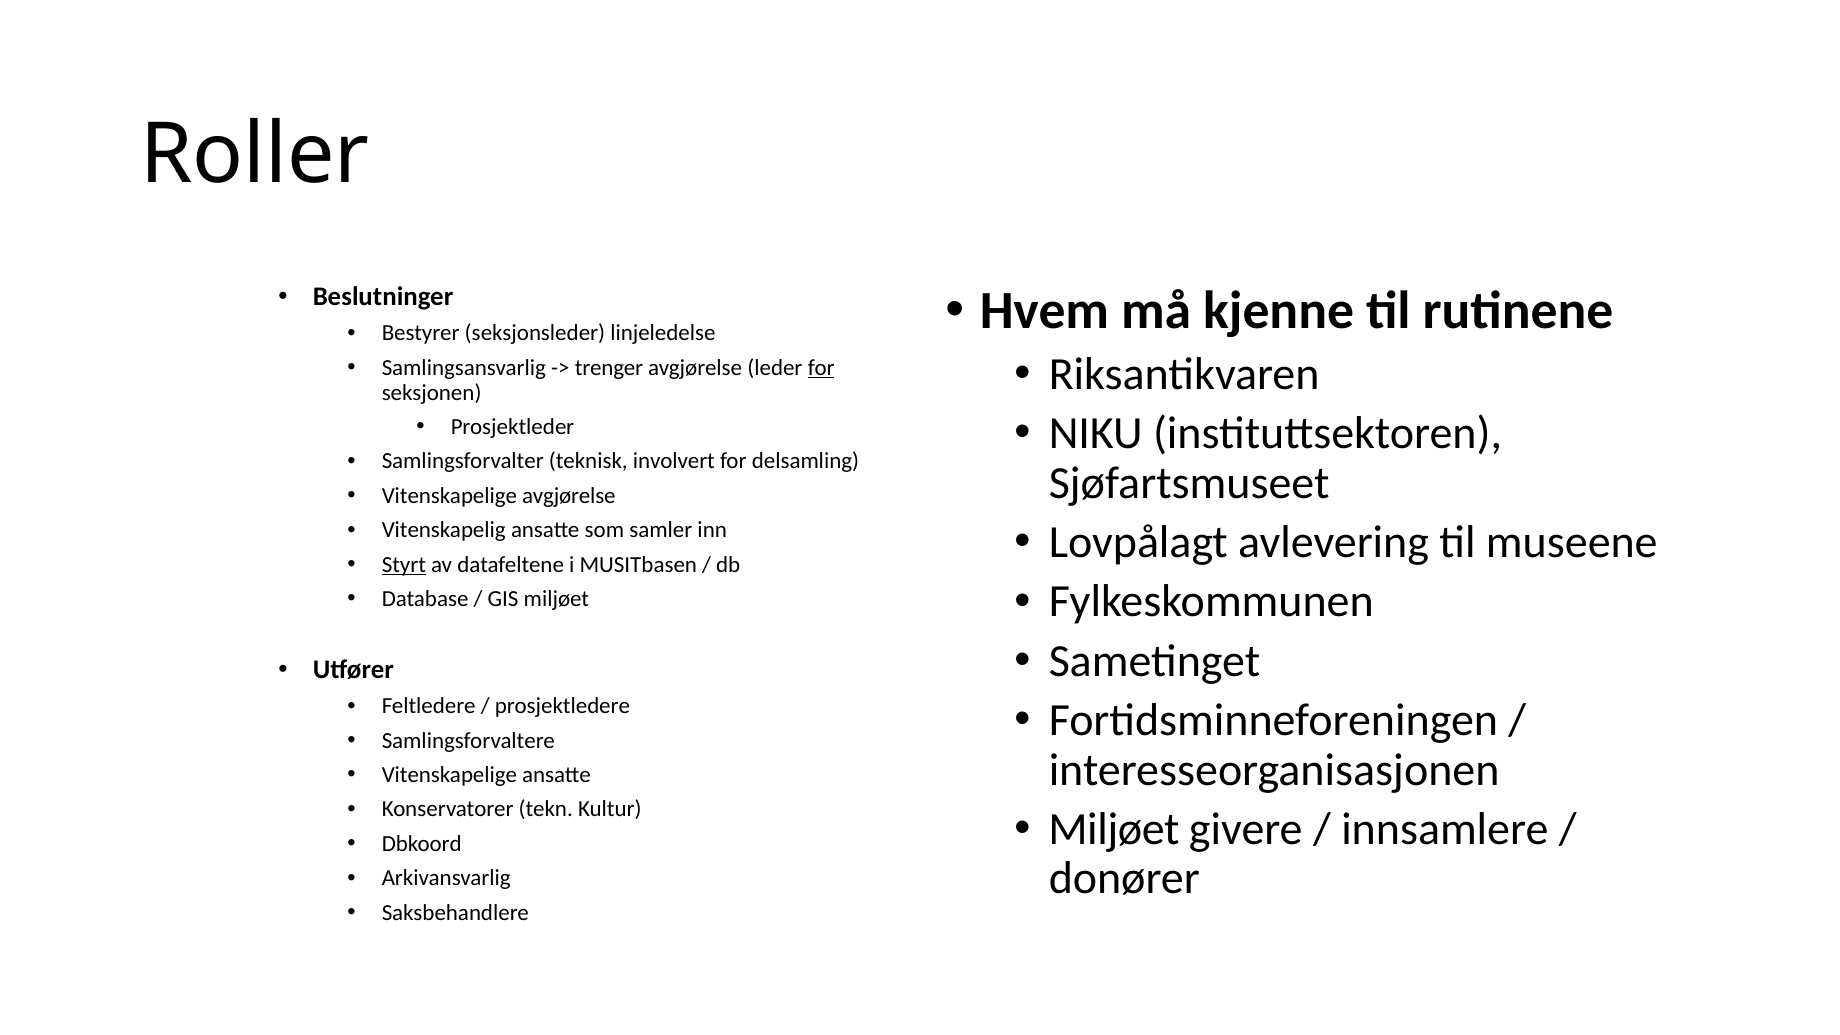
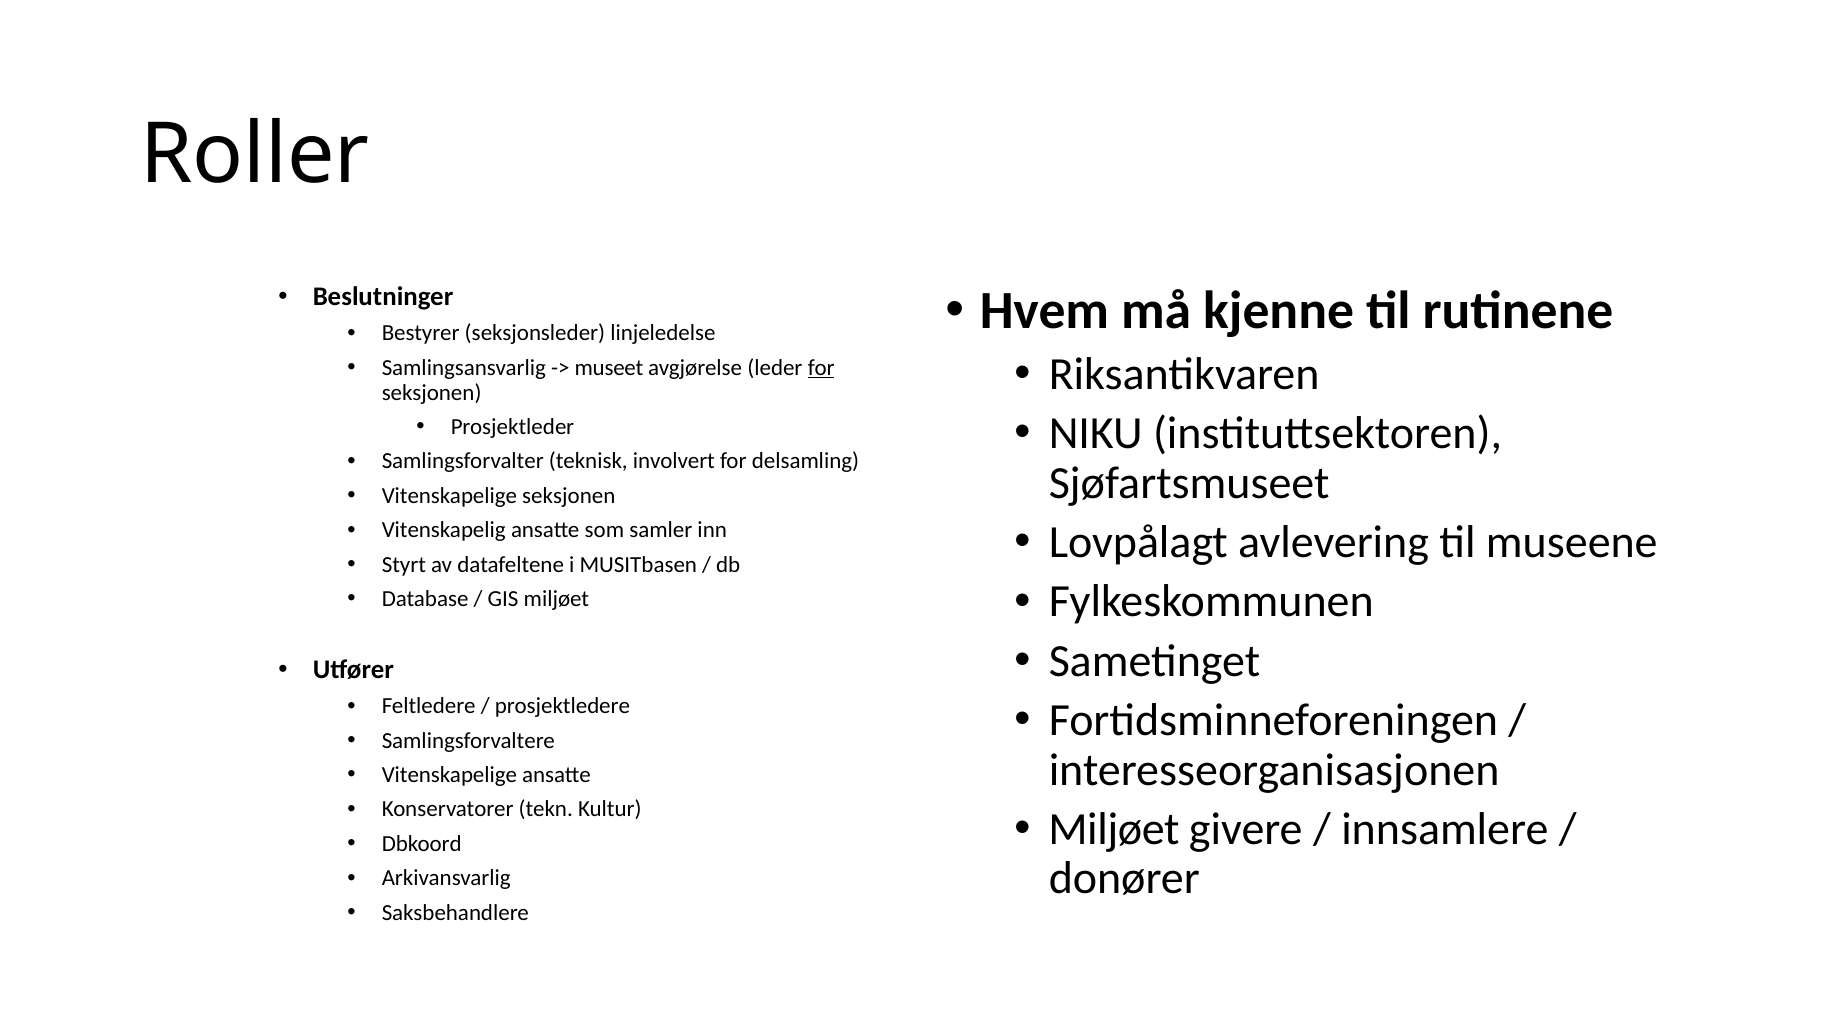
trenger: trenger -> museet (609, 368)
Vitenskapelige avgjørelse: avgjørelse -> seksjonen (569, 496)
Styrt underline: present -> none (404, 564)
